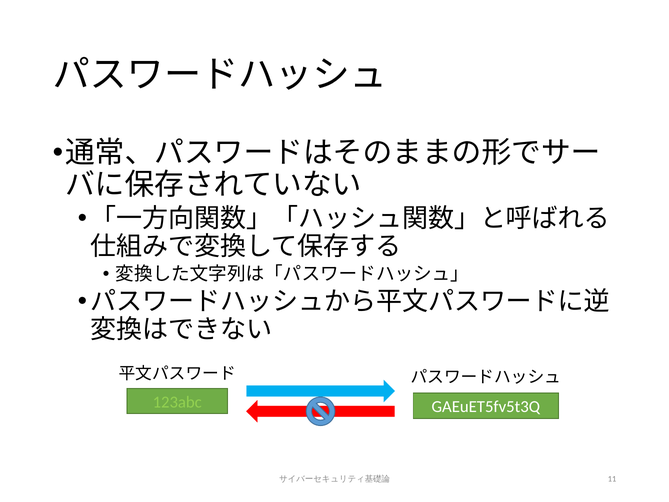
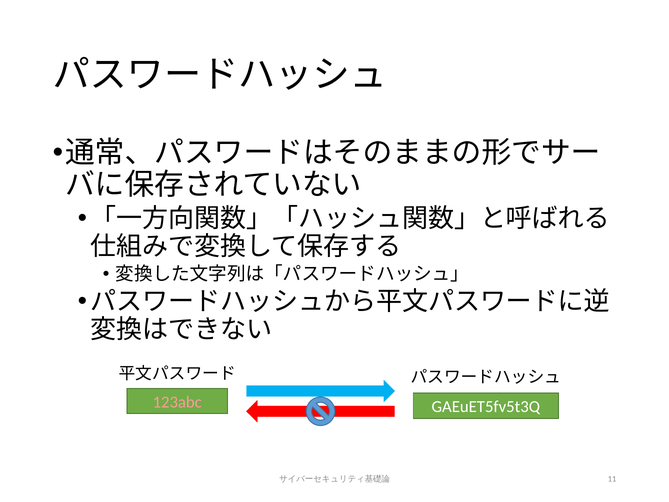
123abc colour: light green -> pink (177, 402)
